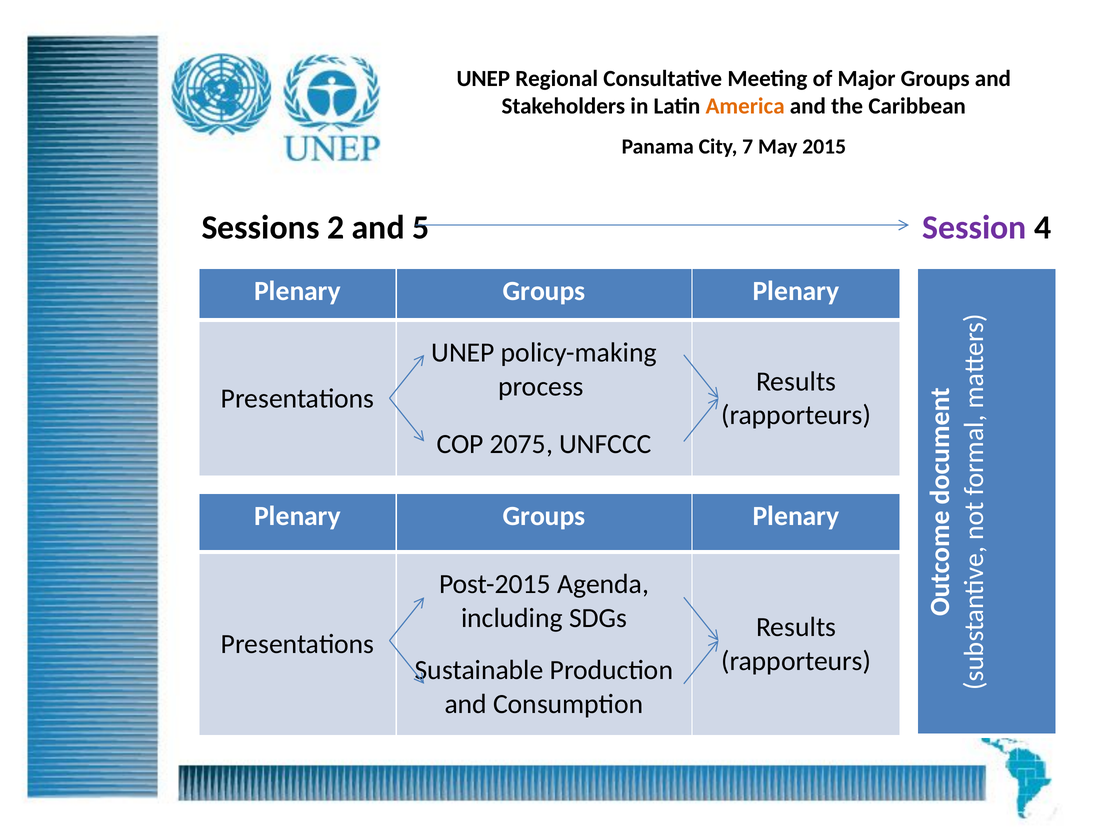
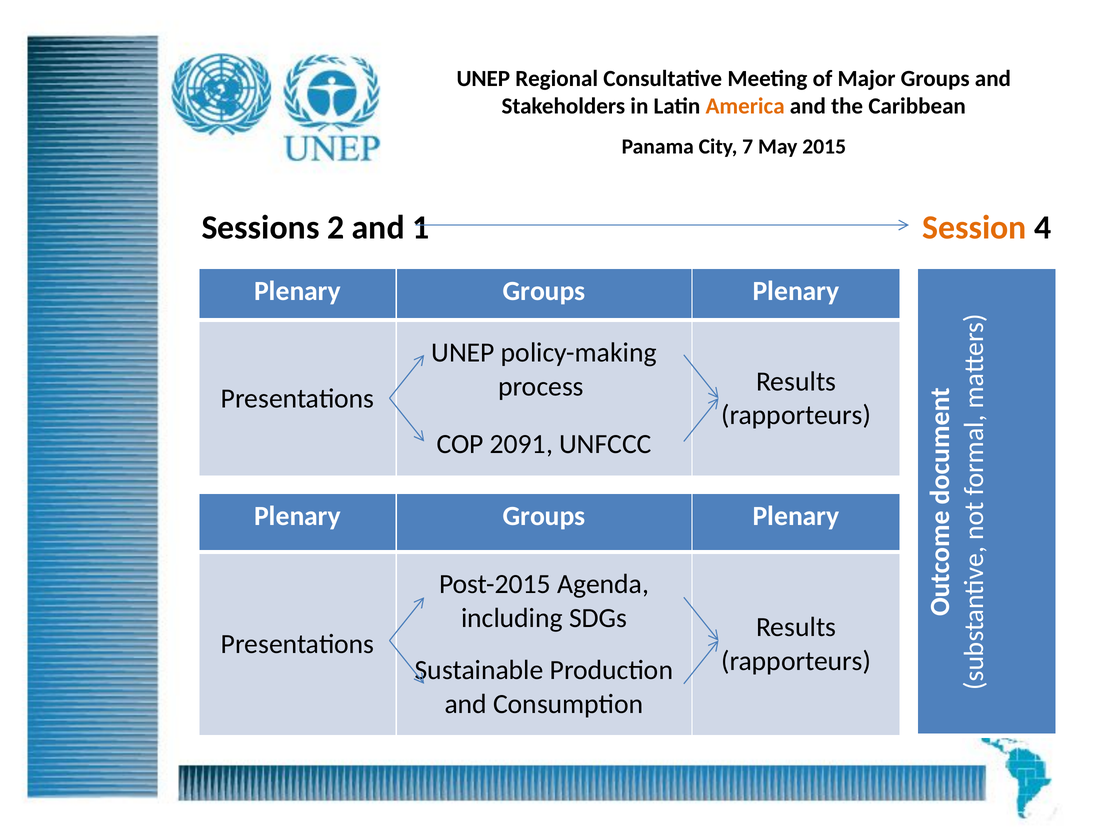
5: 5 -> 1 (421, 227)
Session colour: purple -> orange (974, 227)
2075: 2075 -> 2091 (521, 444)
